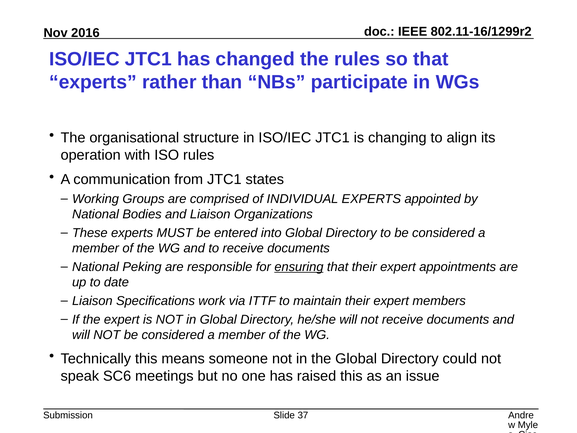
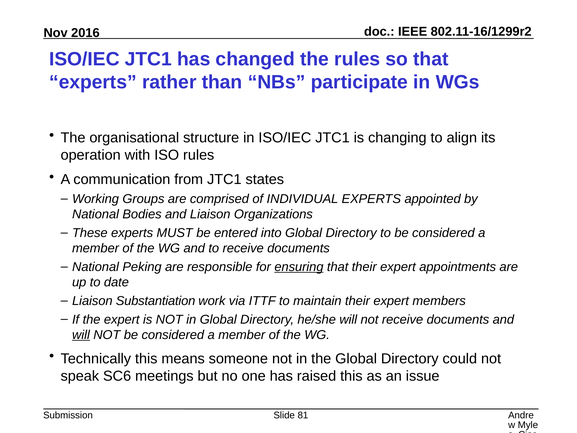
Specifications: Specifications -> Substantiation (156, 301)
will underline: none -> present (81, 335)
37: 37 -> 81 (303, 415)
